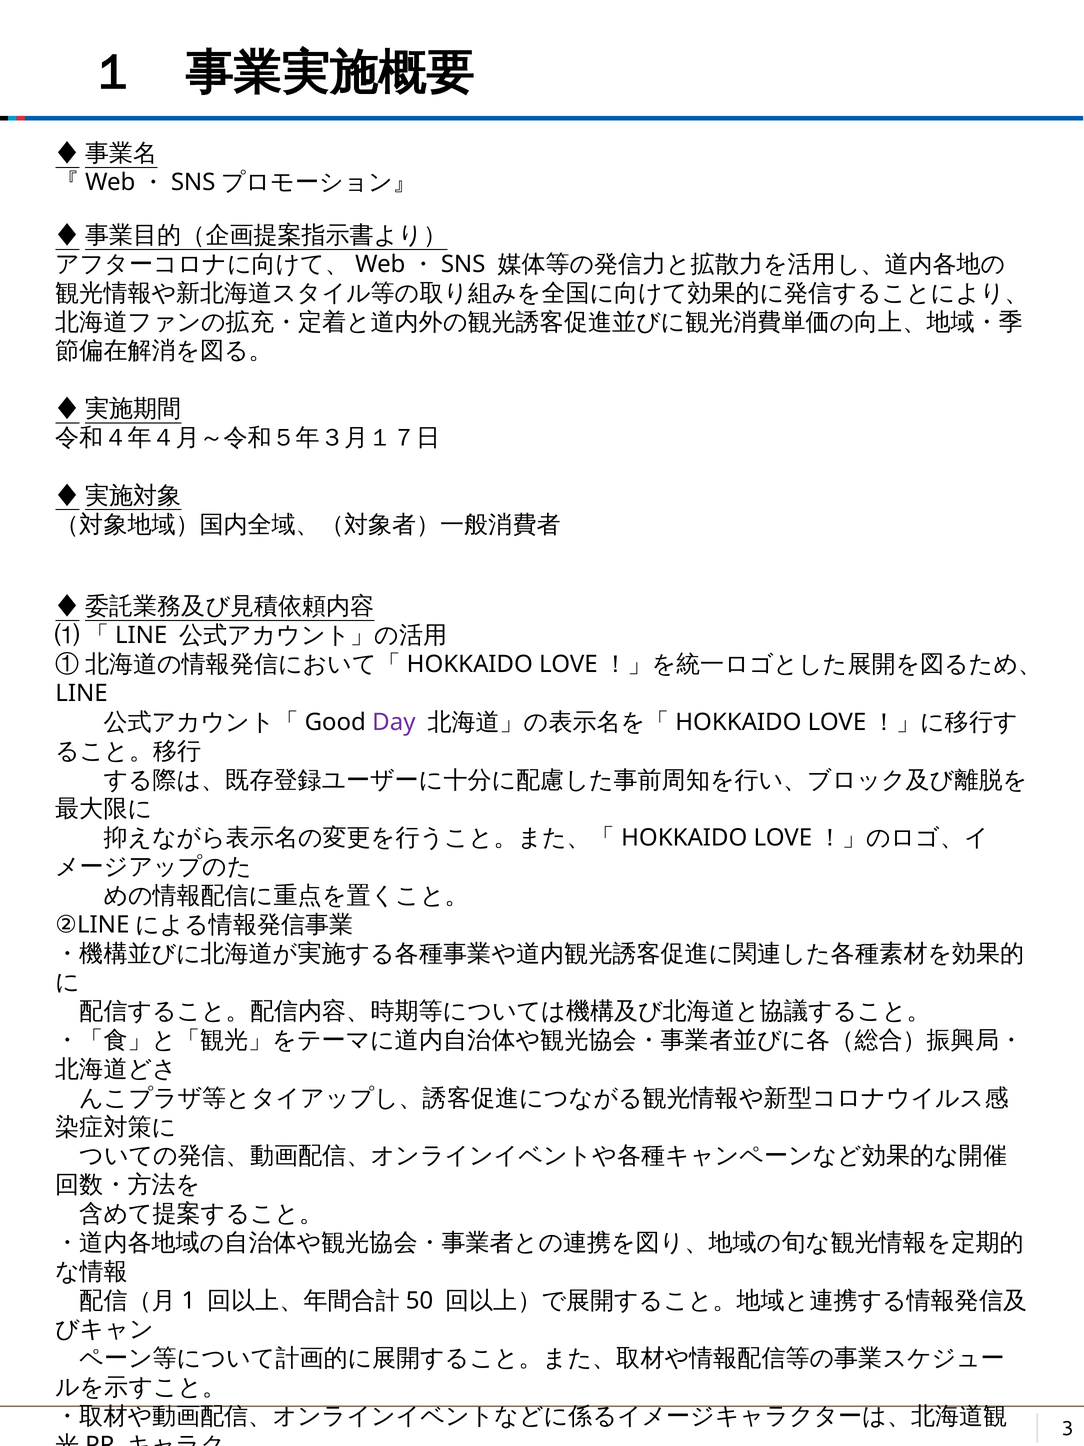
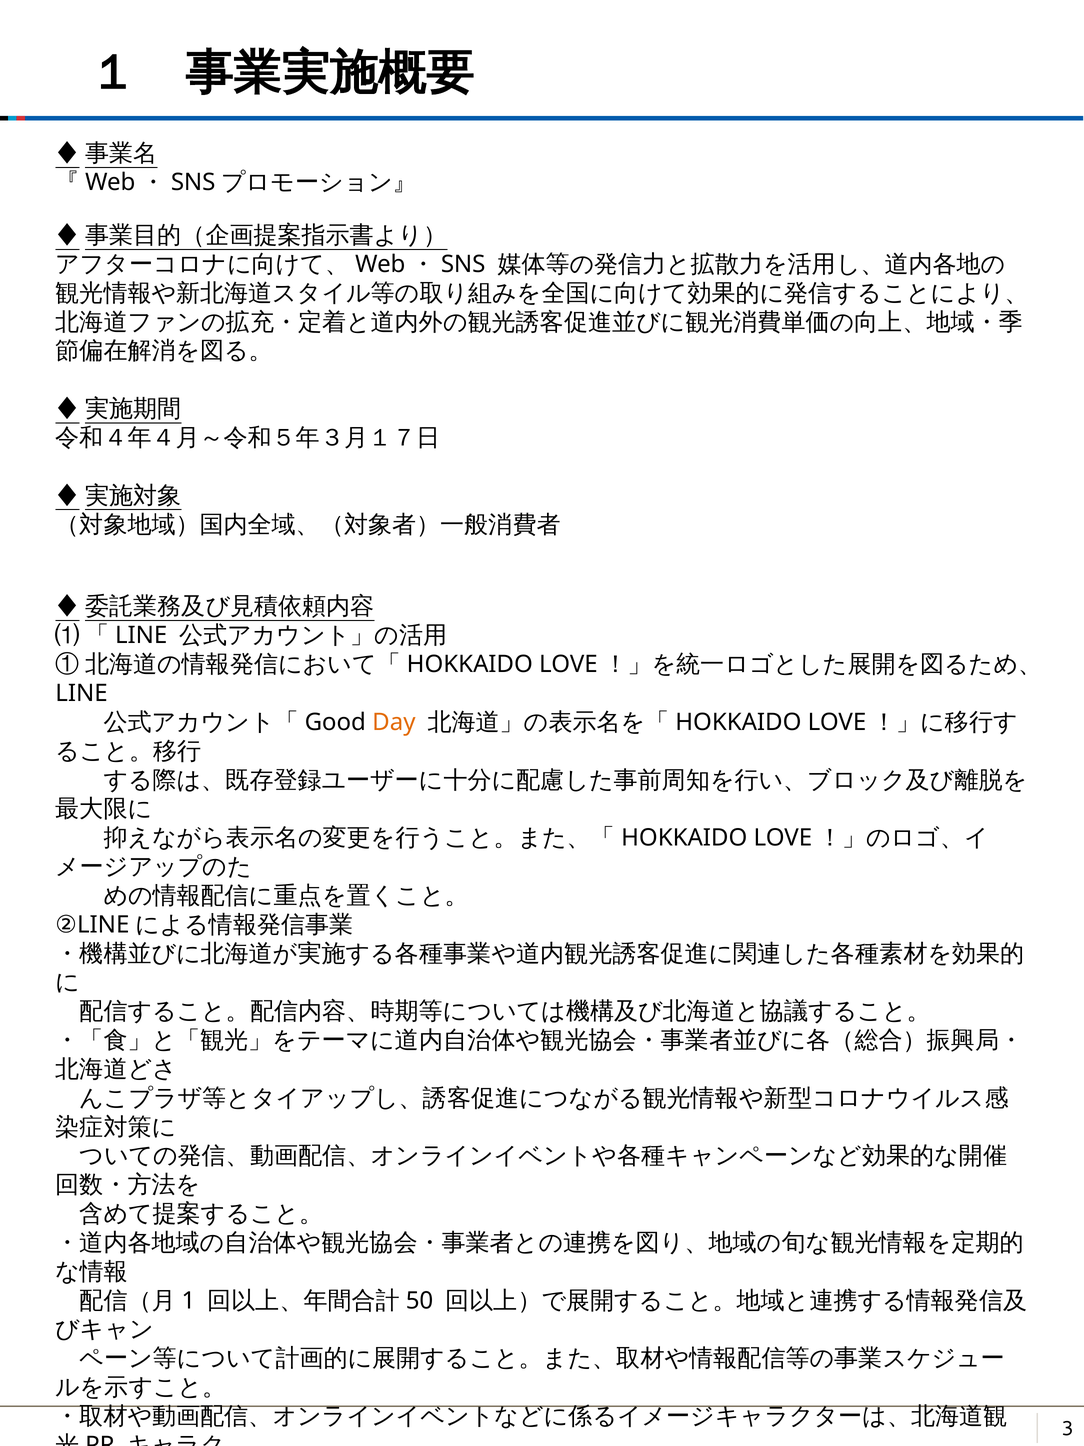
Day colour: purple -> orange (394, 722)
